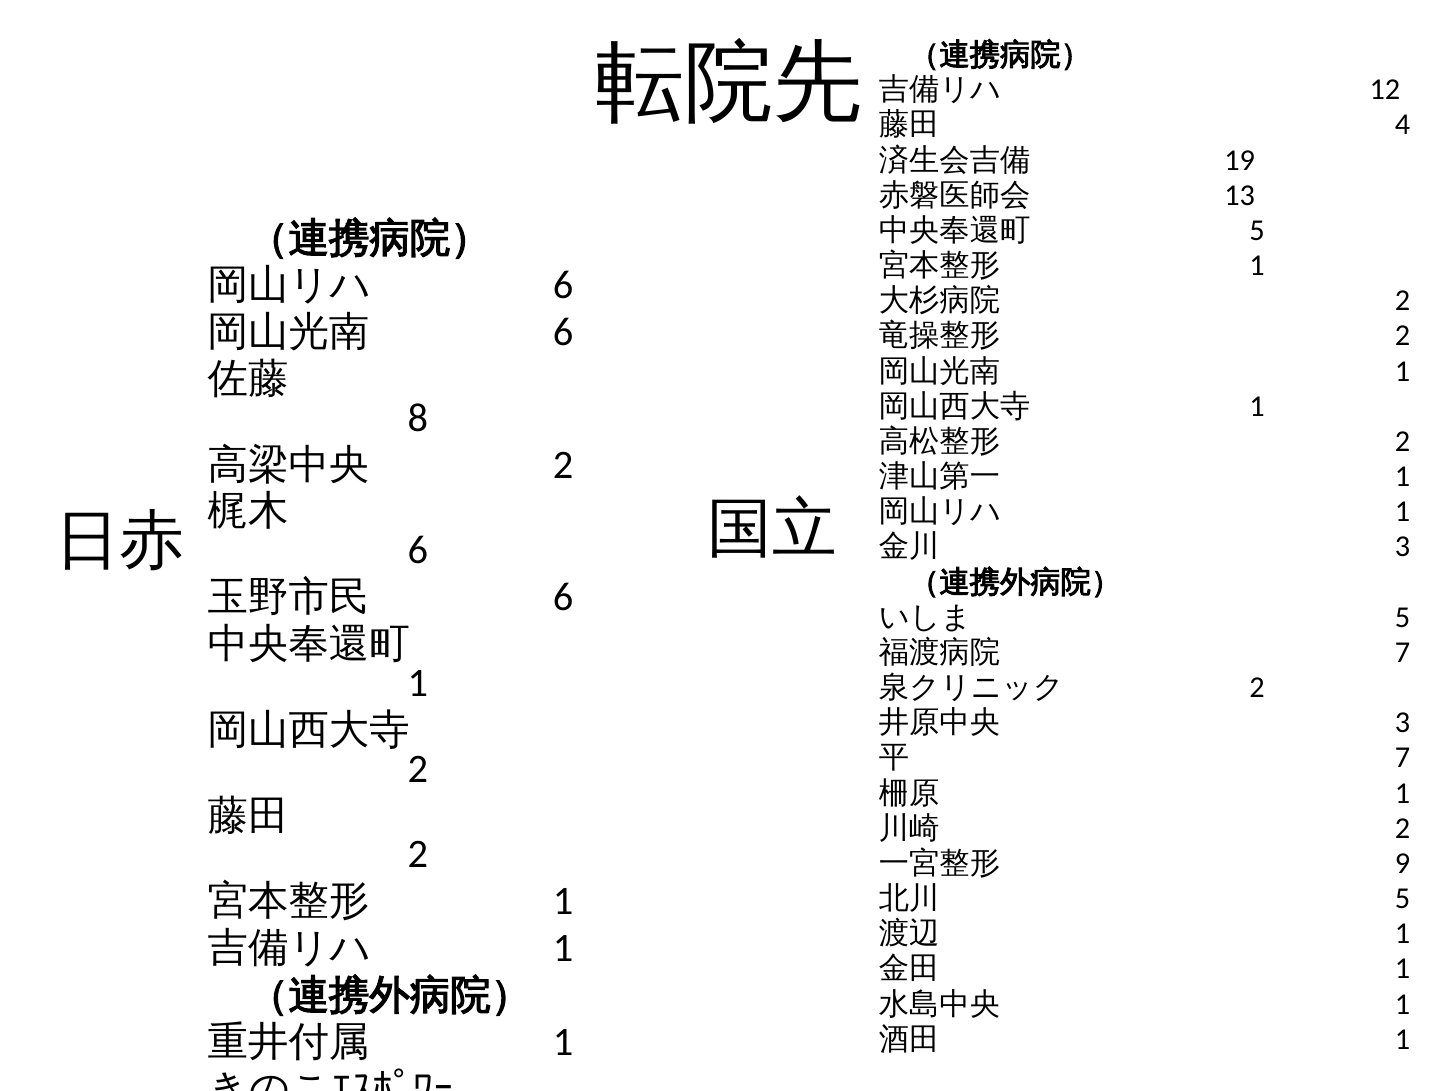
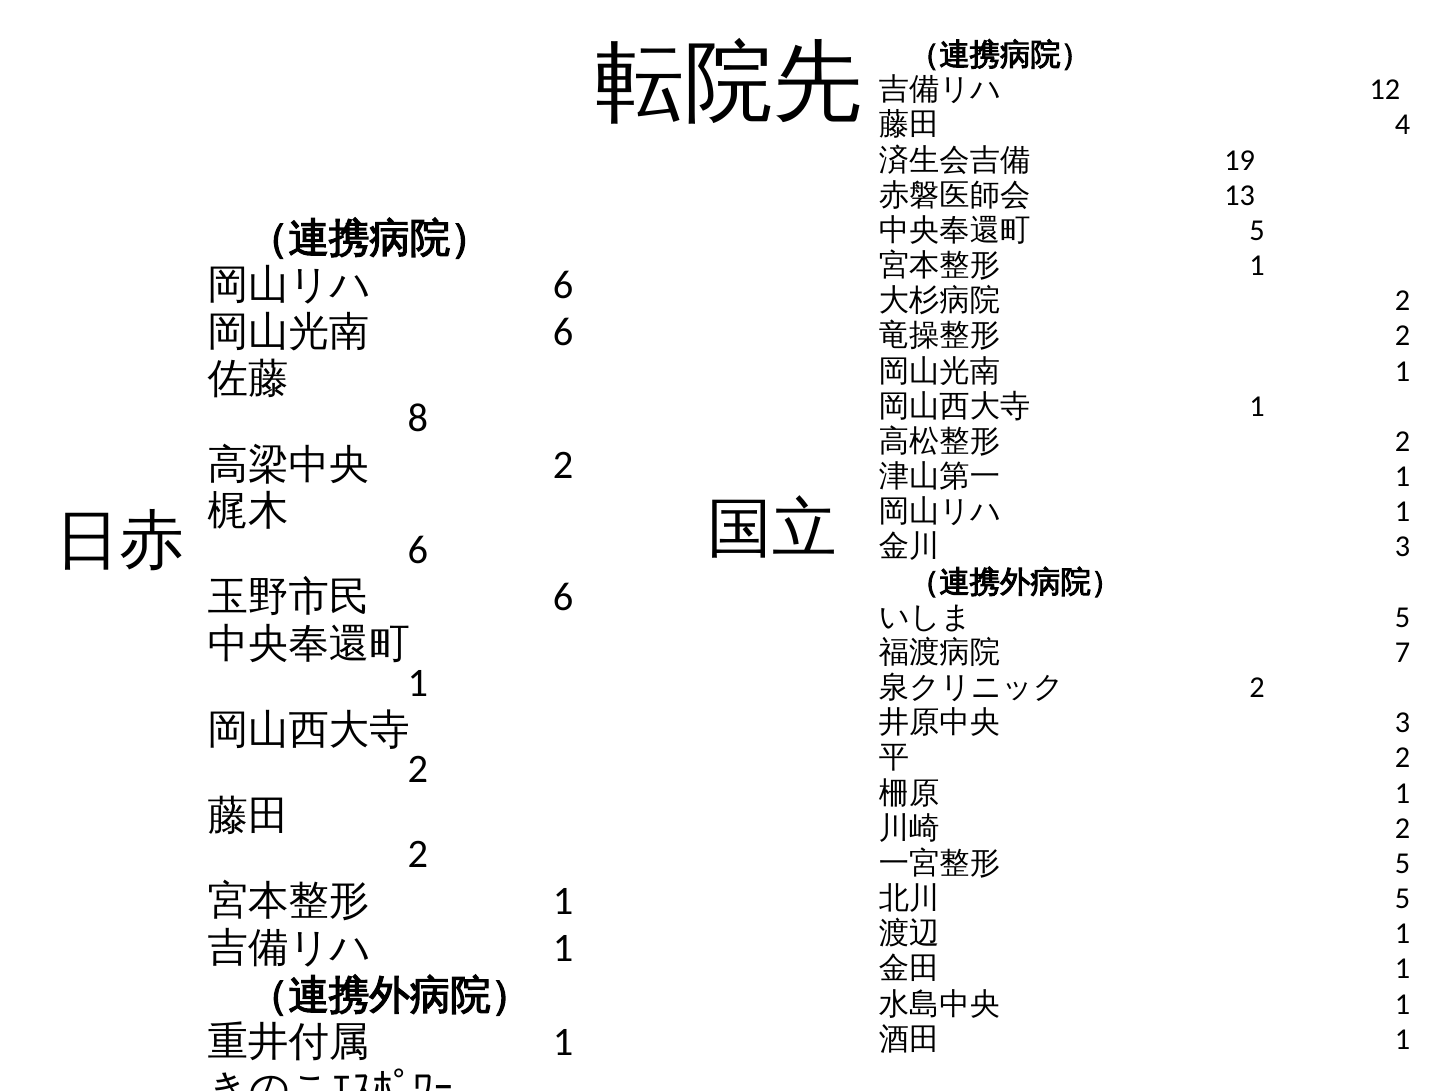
7: 7 -> 2 (1403, 758)
9: 9 -> 5 (1403, 863)
